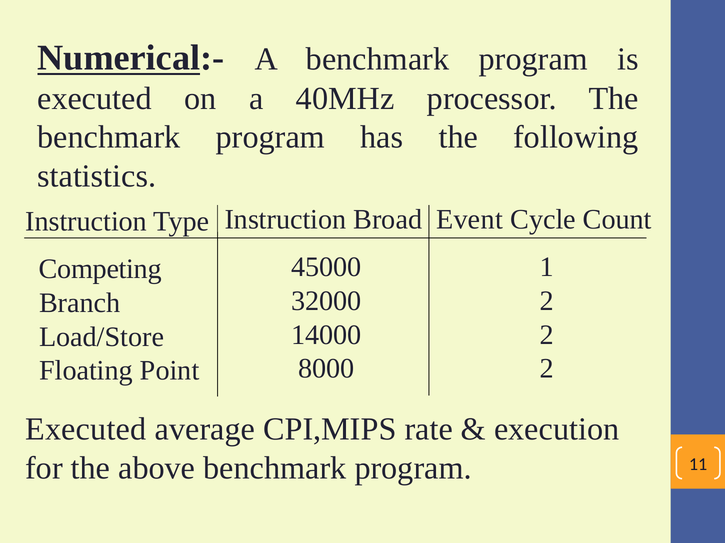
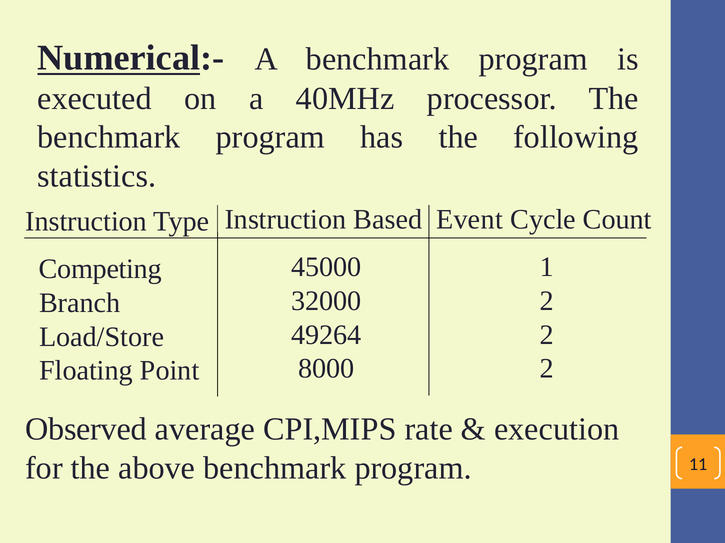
Broad: Broad -> Based (388, 220)
14000: 14000 -> 49264 (326, 335)
Executed: Executed -> Observed (86, 430)
